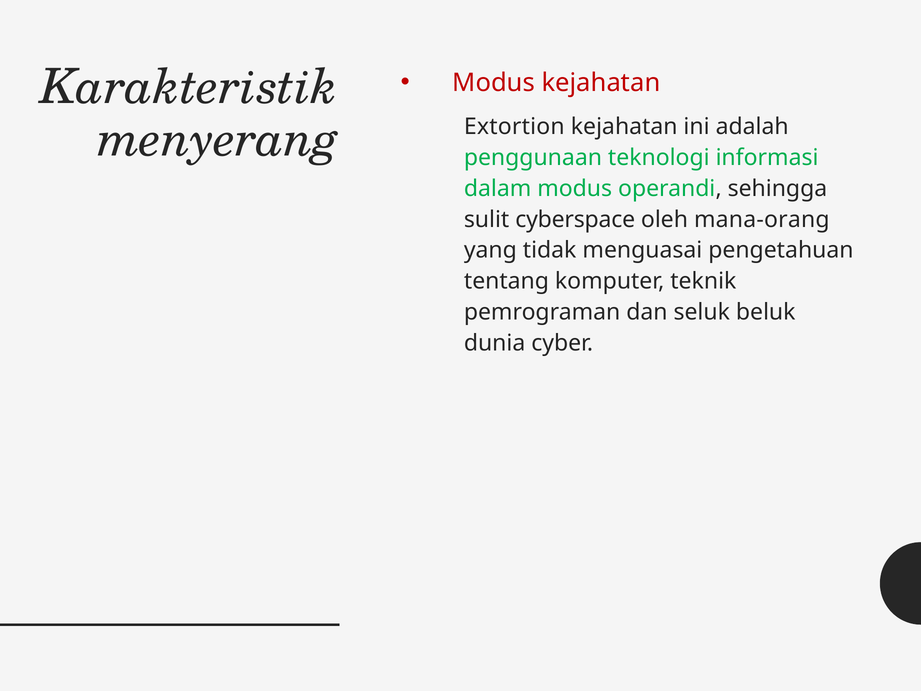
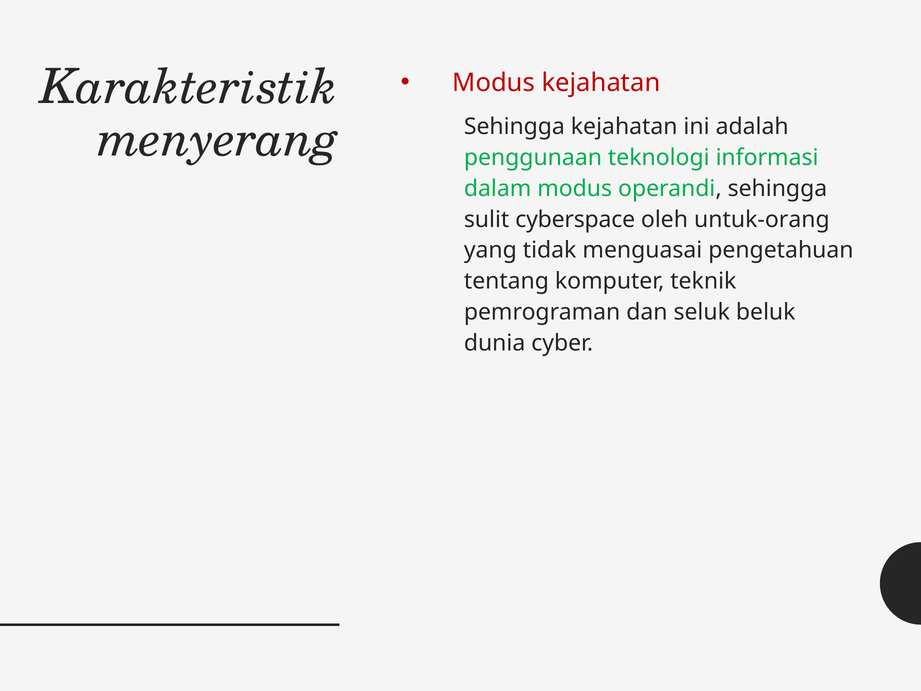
Extortion: Extortion -> Sehingga (514, 127)
mana-orang: mana-orang -> untuk-orang (762, 219)
